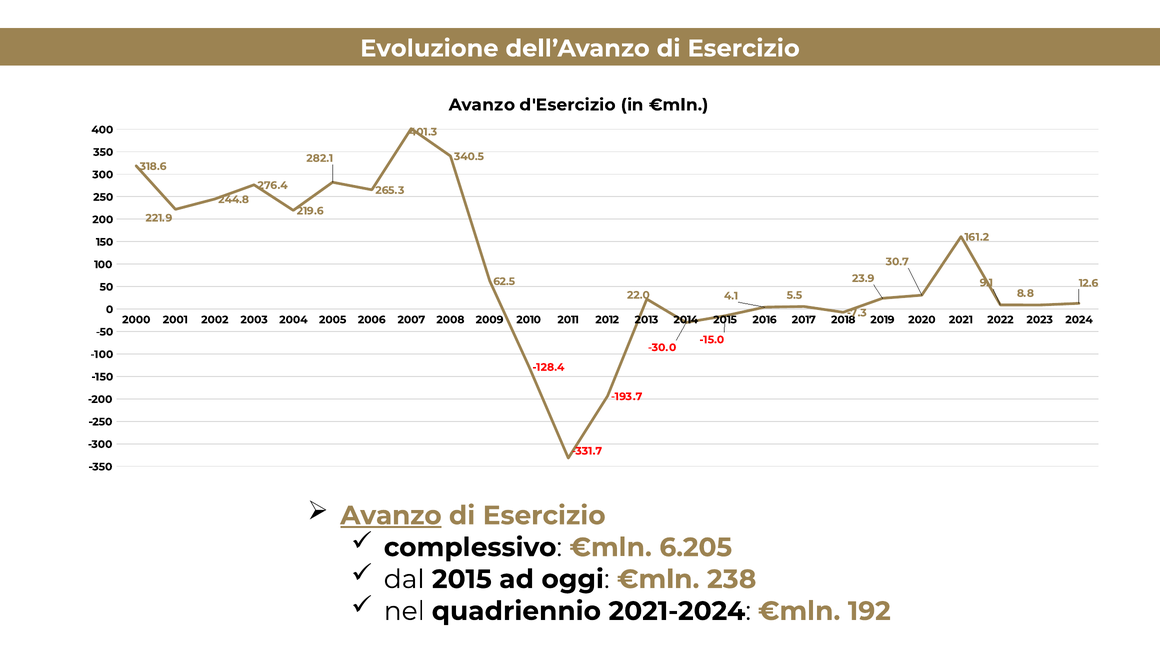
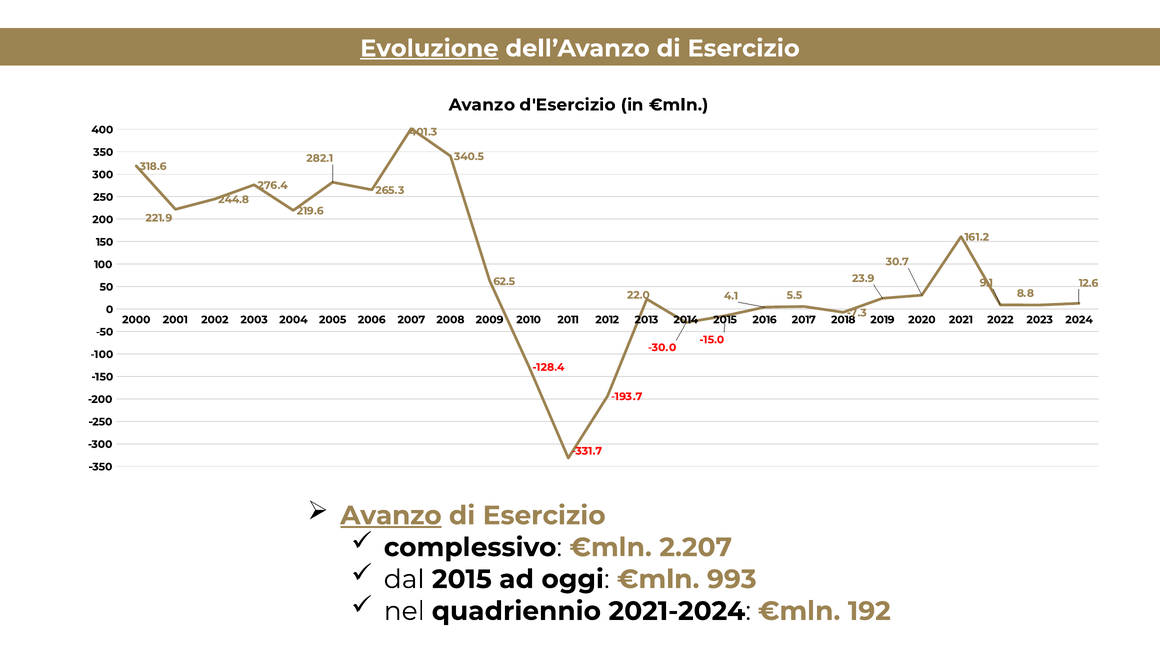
Evoluzione underline: none -> present (429, 49)
6.205: 6.205 -> 2.207 (696, 548)
238: 238 -> 993 (732, 580)
